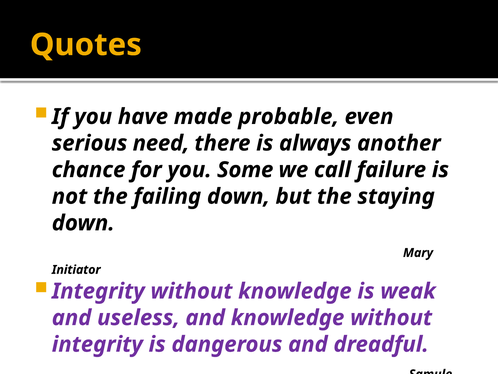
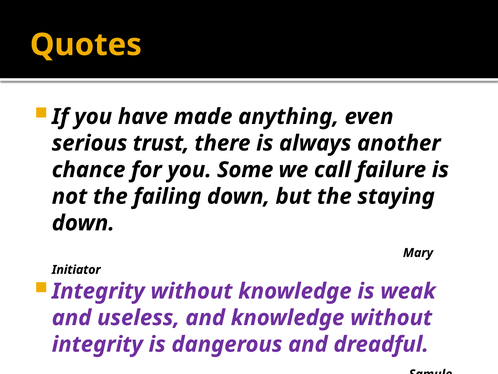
probable: probable -> anything (288, 116)
need: need -> trust (161, 143)
